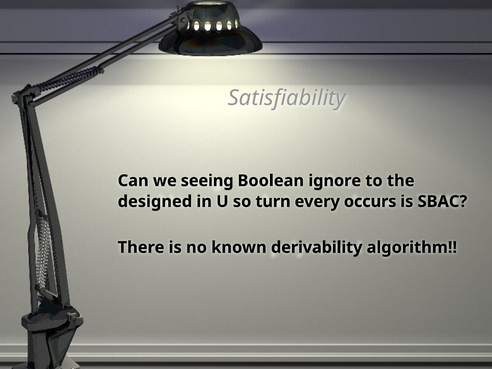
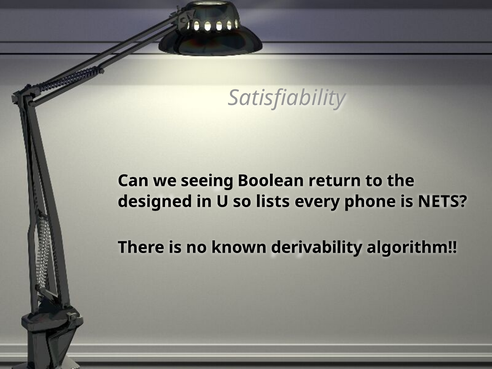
ignore: ignore -> return (335, 181)
turn: turn -> lists (273, 202)
occurs: occurs -> phone (370, 202)
SBAC: SBAC -> NETS (442, 202)
